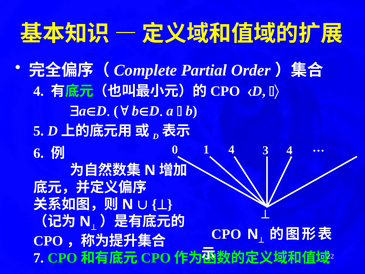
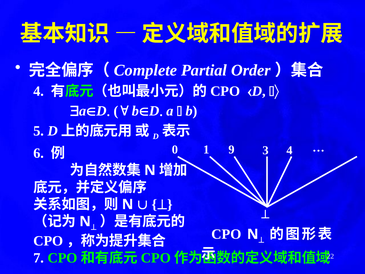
1 4: 4 -> 9 (231, 150)
